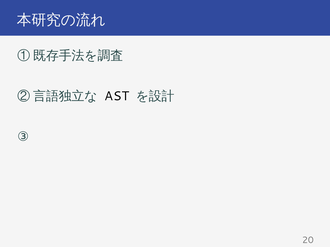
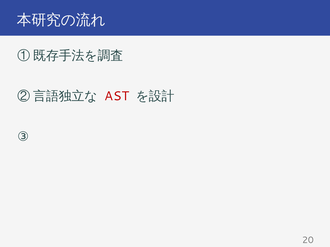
AST colour: black -> red (117, 96)
